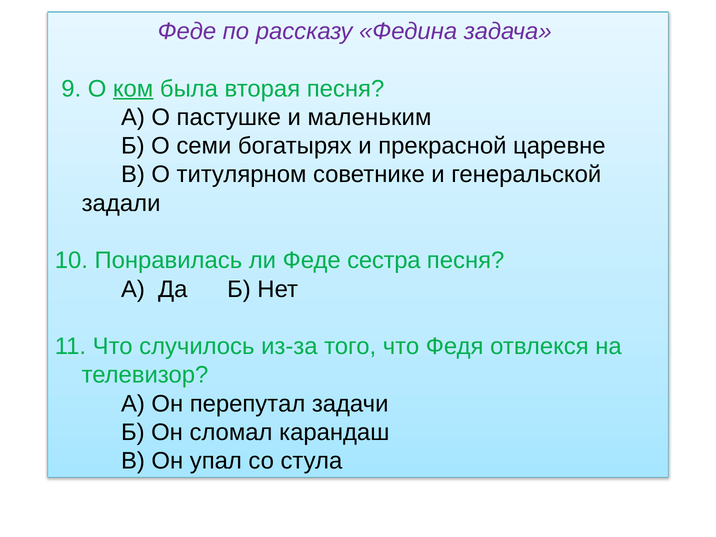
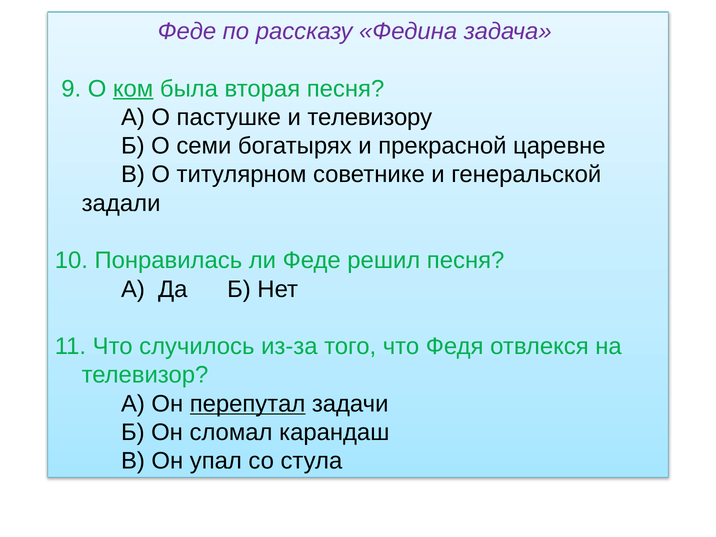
маленьким: маленьким -> телевизору (370, 117)
сестра: сестра -> решил (384, 261)
перепутал underline: none -> present (248, 404)
